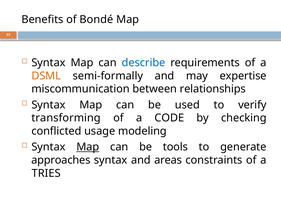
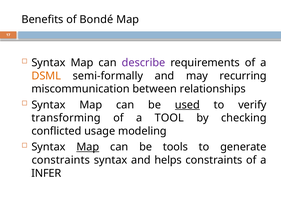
describe colour: blue -> purple (144, 63)
expertise: expertise -> recurring (243, 76)
used underline: none -> present (187, 105)
CODE: CODE -> TOOL (169, 118)
approaches: approaches -> constraints (61, 160)
areas: areas -> helps (168, 160)
TRIES: TRIES -> INFER (46, 173)
